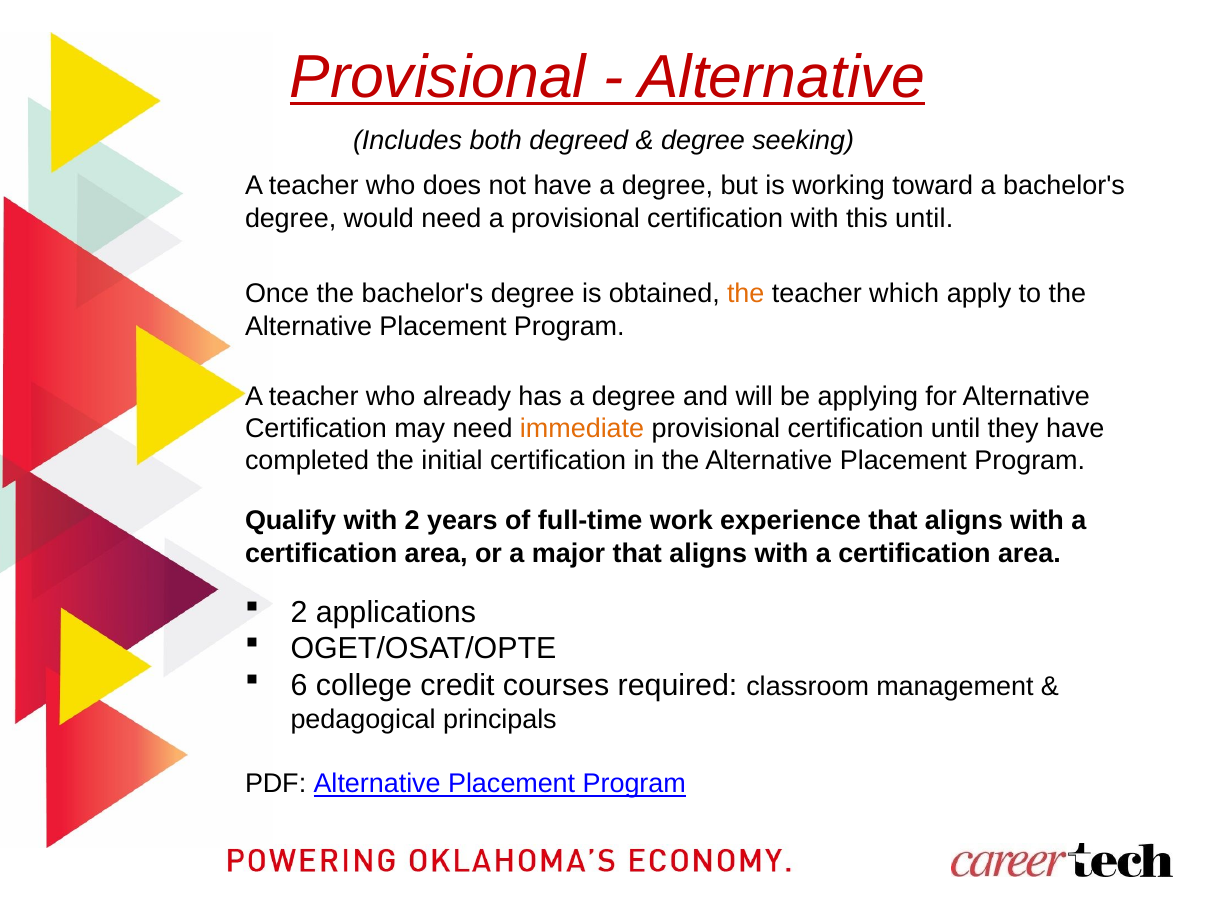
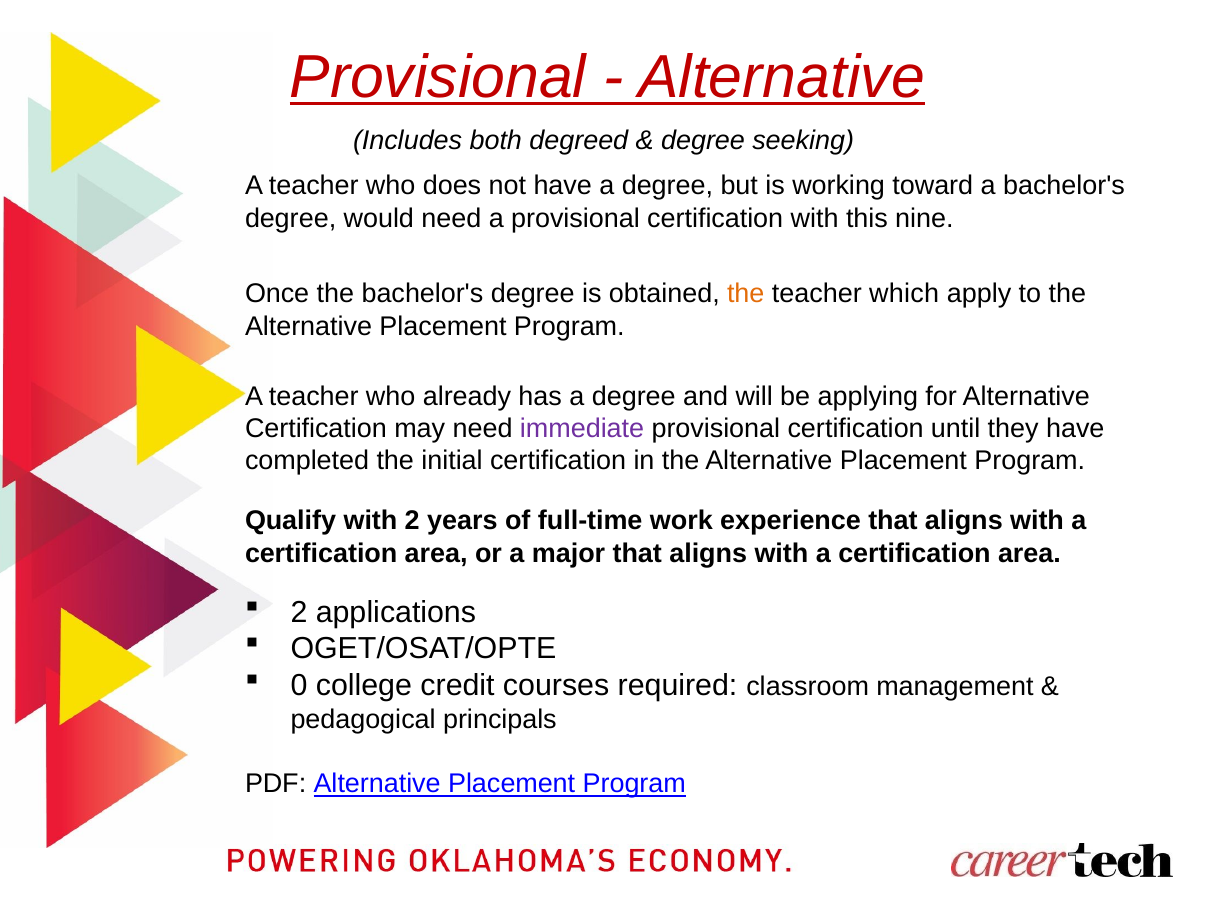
this until: until -> nine (924, 218)
immediate colour: orange -> purple (582, 429)
6: 6 -> 0 (299, 685)
